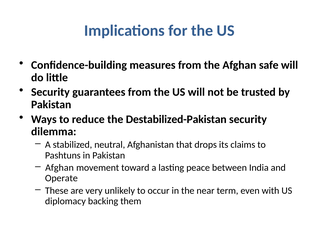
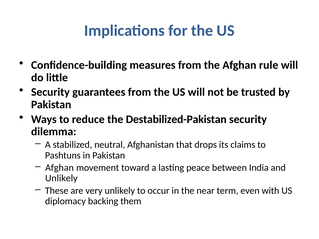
safe: safe -> rule (269, 65)
Operate: Operate -> Unlikely (61, 178)
